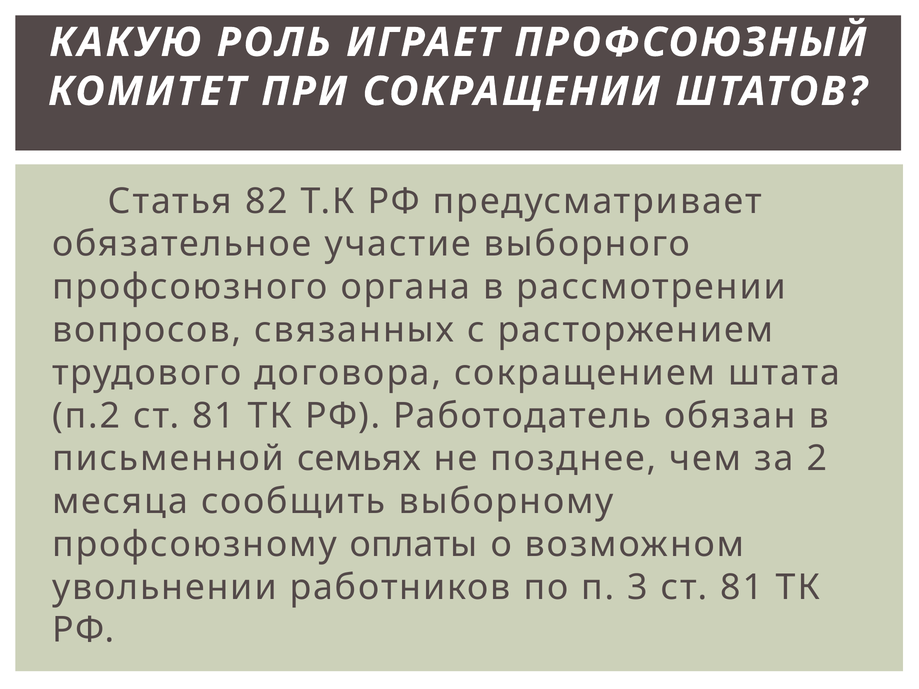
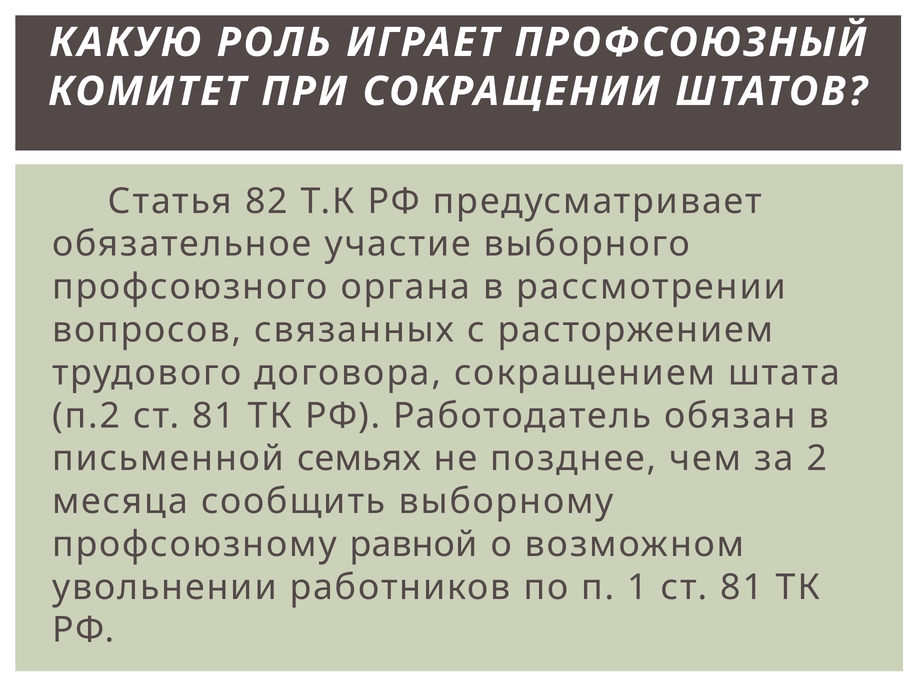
оплаты: оплаты -> равной (414, 545)
3: 3 -> 1 (638, 588)
